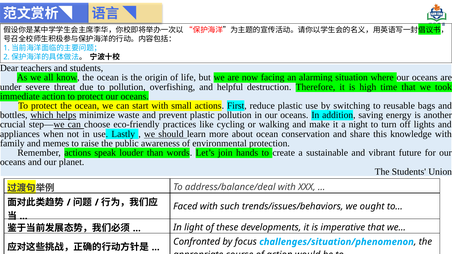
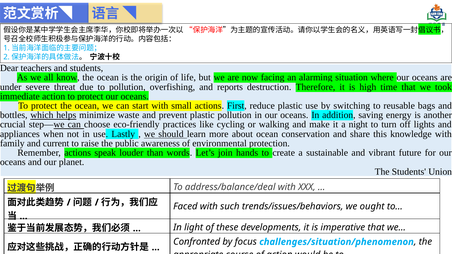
helpful: helpful -> reports (230, 87)
memes: memes -> current (56, 144)
